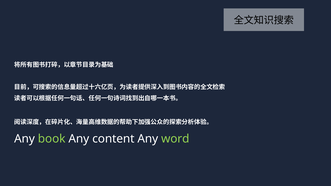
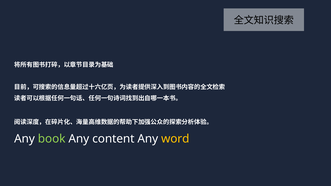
word colour: light green -> yellow (175, 139)
